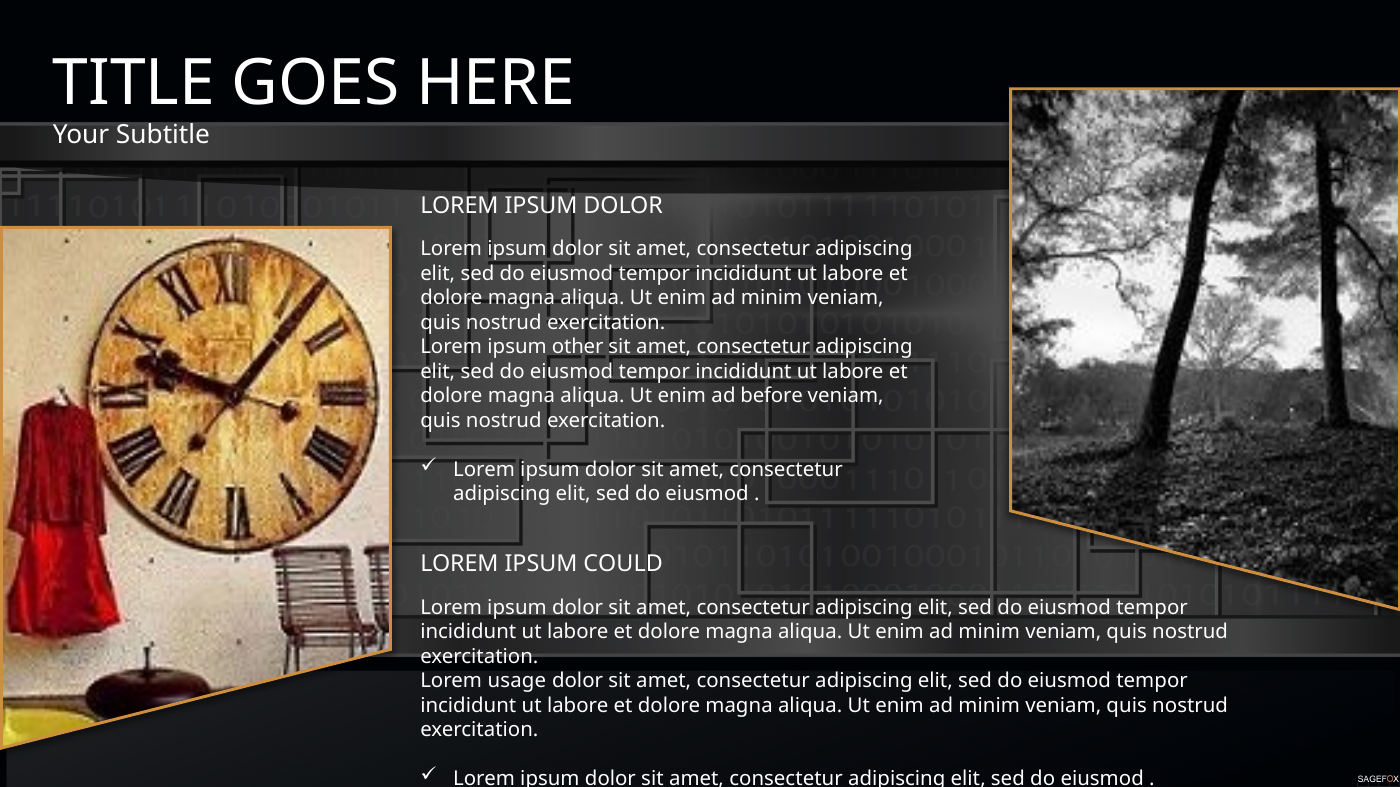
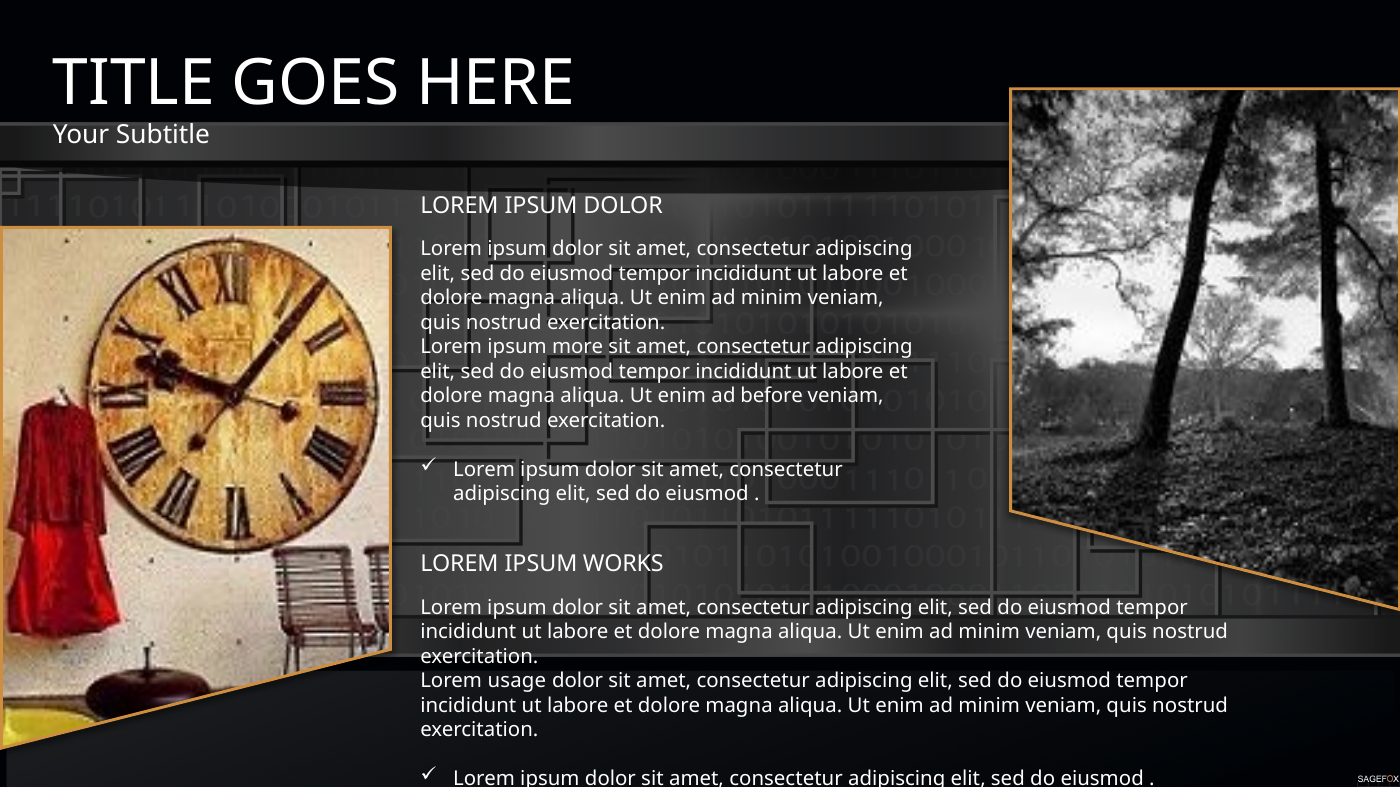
other: other -> more (578, 347)
COULD: COULD -> WORKS (623, 564)
